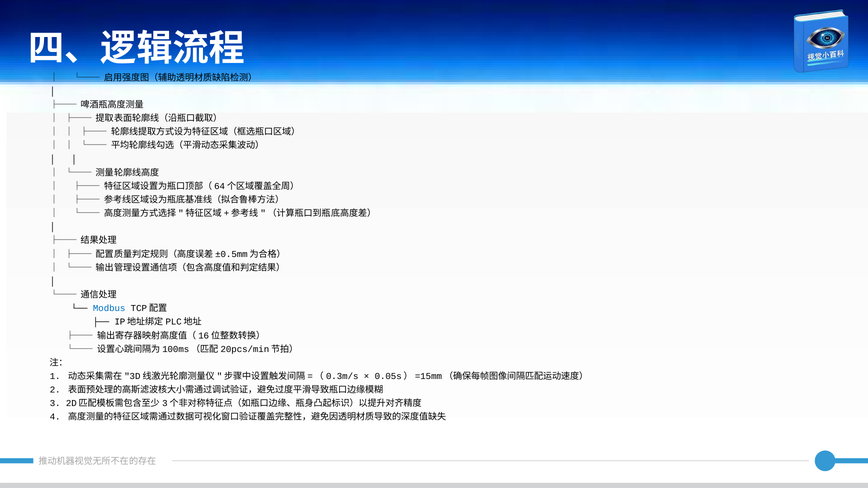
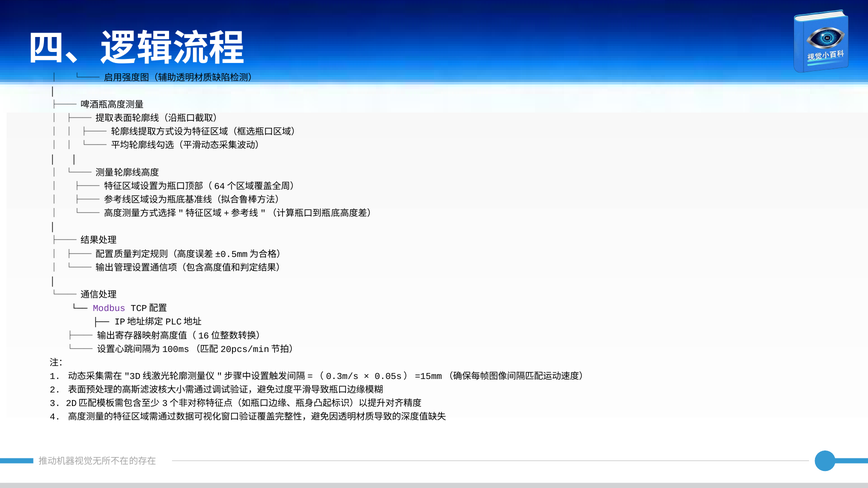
Modbus colour: blue -> purple (109, 309)
